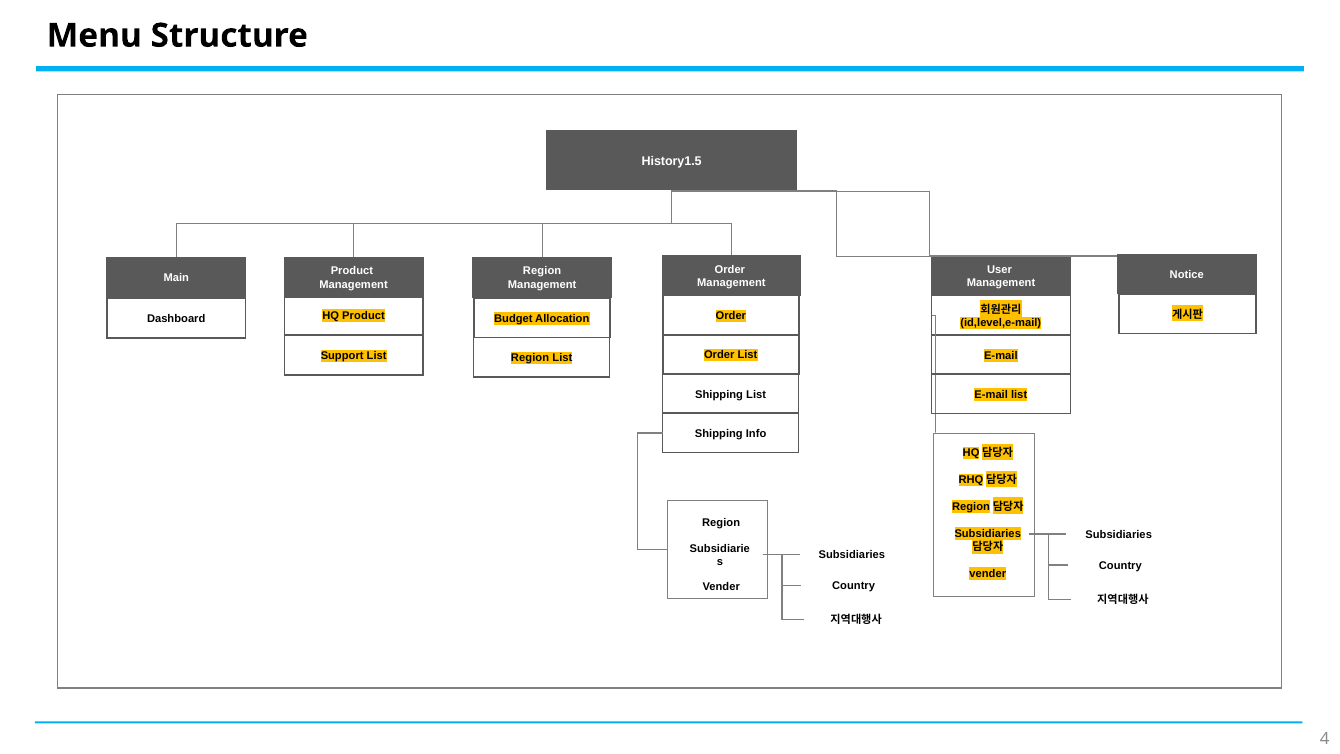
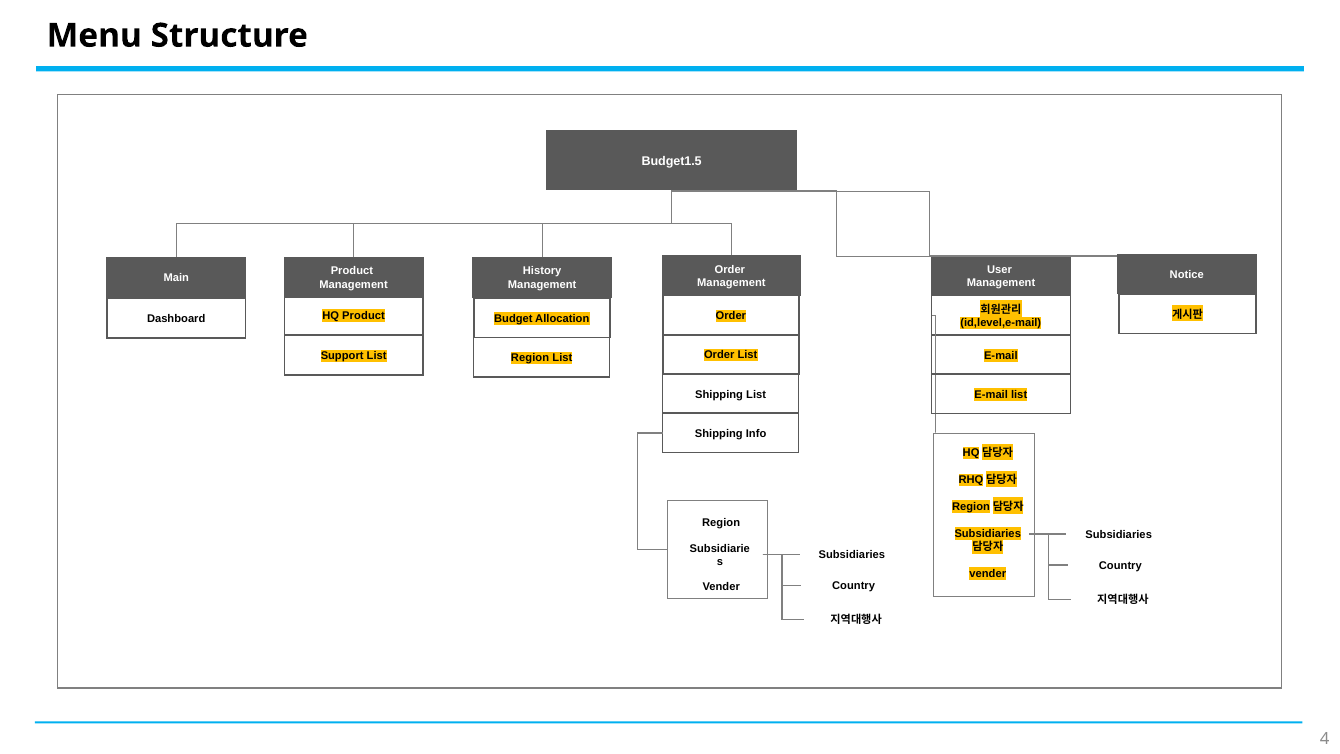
History1.5: History1.5 -> Budget1.5 (672, 161)
Region: Region -> History (542, 271)
